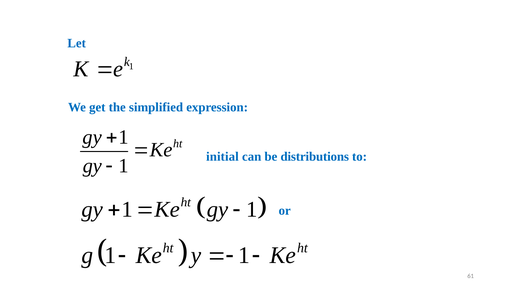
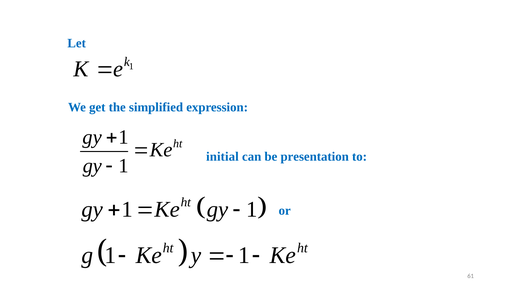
distributions: distributions -> presentation (315, 156)
